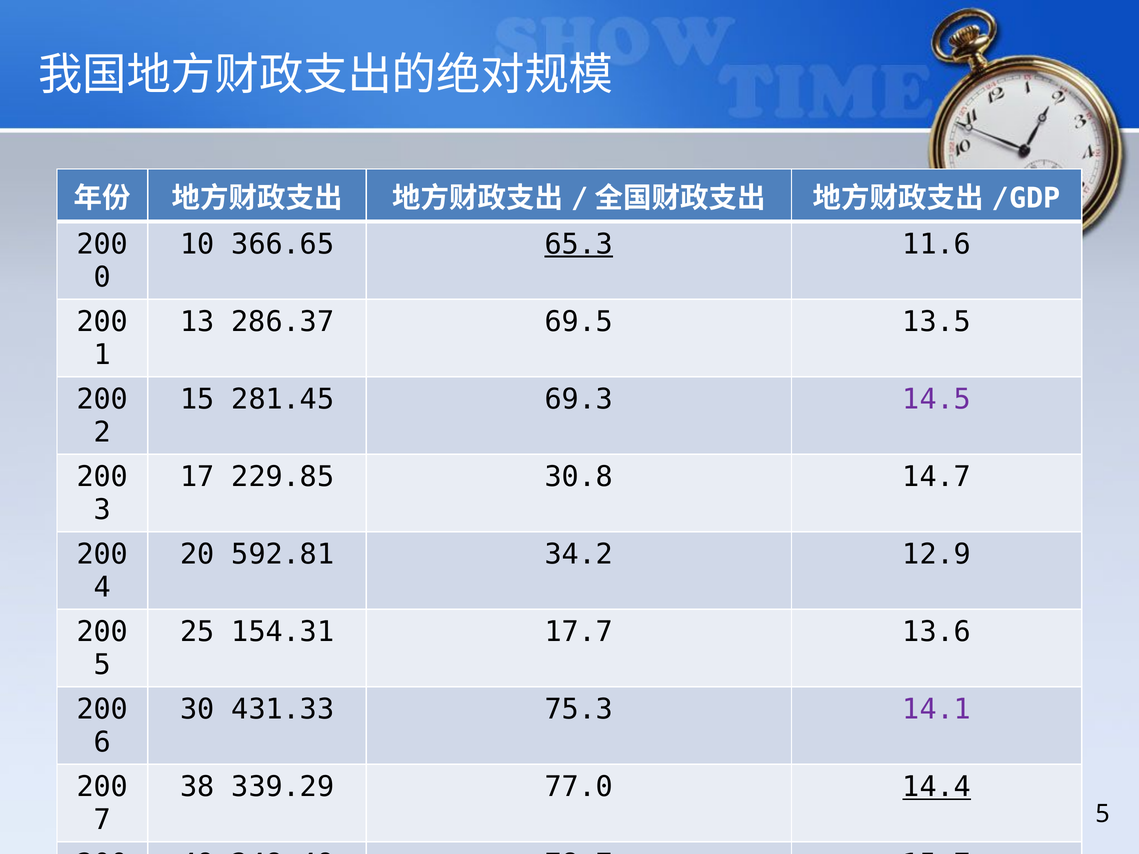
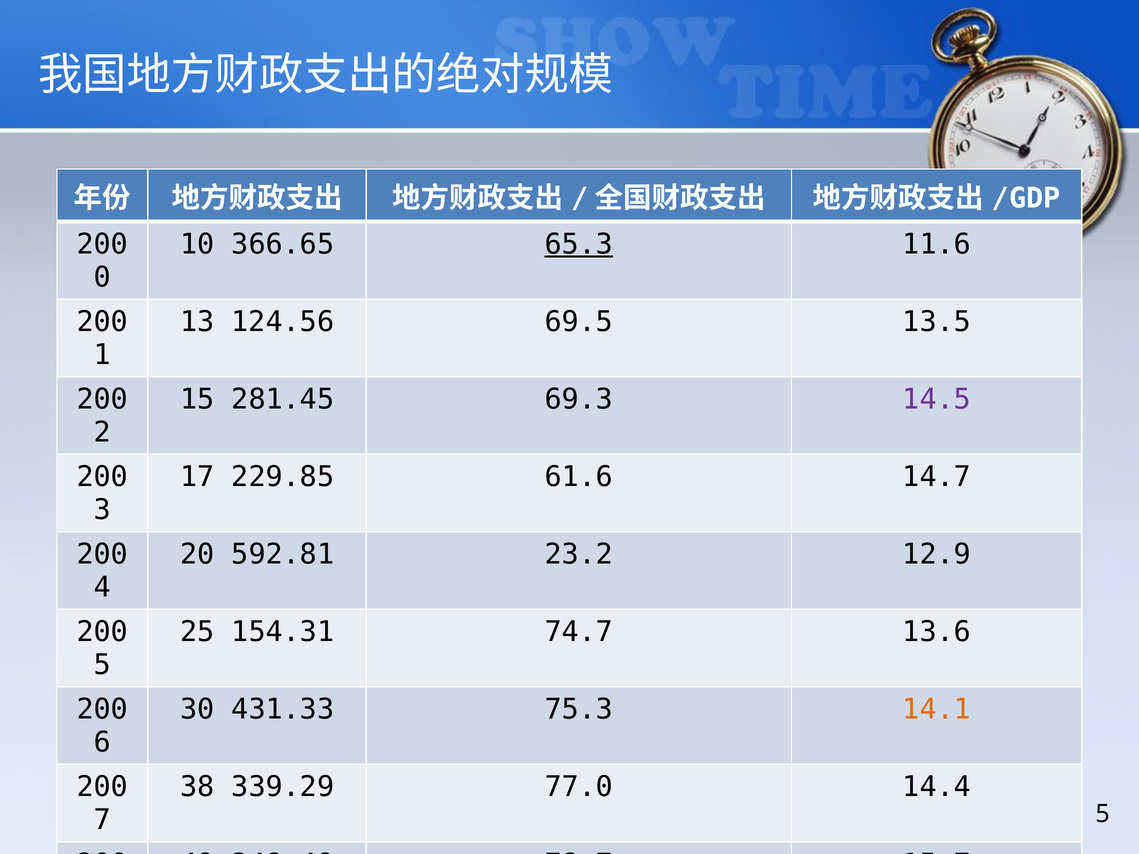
286.37: 286.37 -> 124.56 (283, 322)
30.8: 30.8 -> 61.6 (579, 477)
34.2: 34.2 -> 23.2 (579, 554)
17.7: 17.7 -> 74.7 (579, 632)
14.1 colour: purple -> orange (937, 710)
14.4 underline: present -> none (937, 787)
